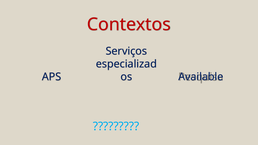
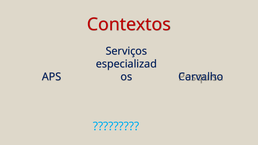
Available: Available -> Carvalho (201, 77)
